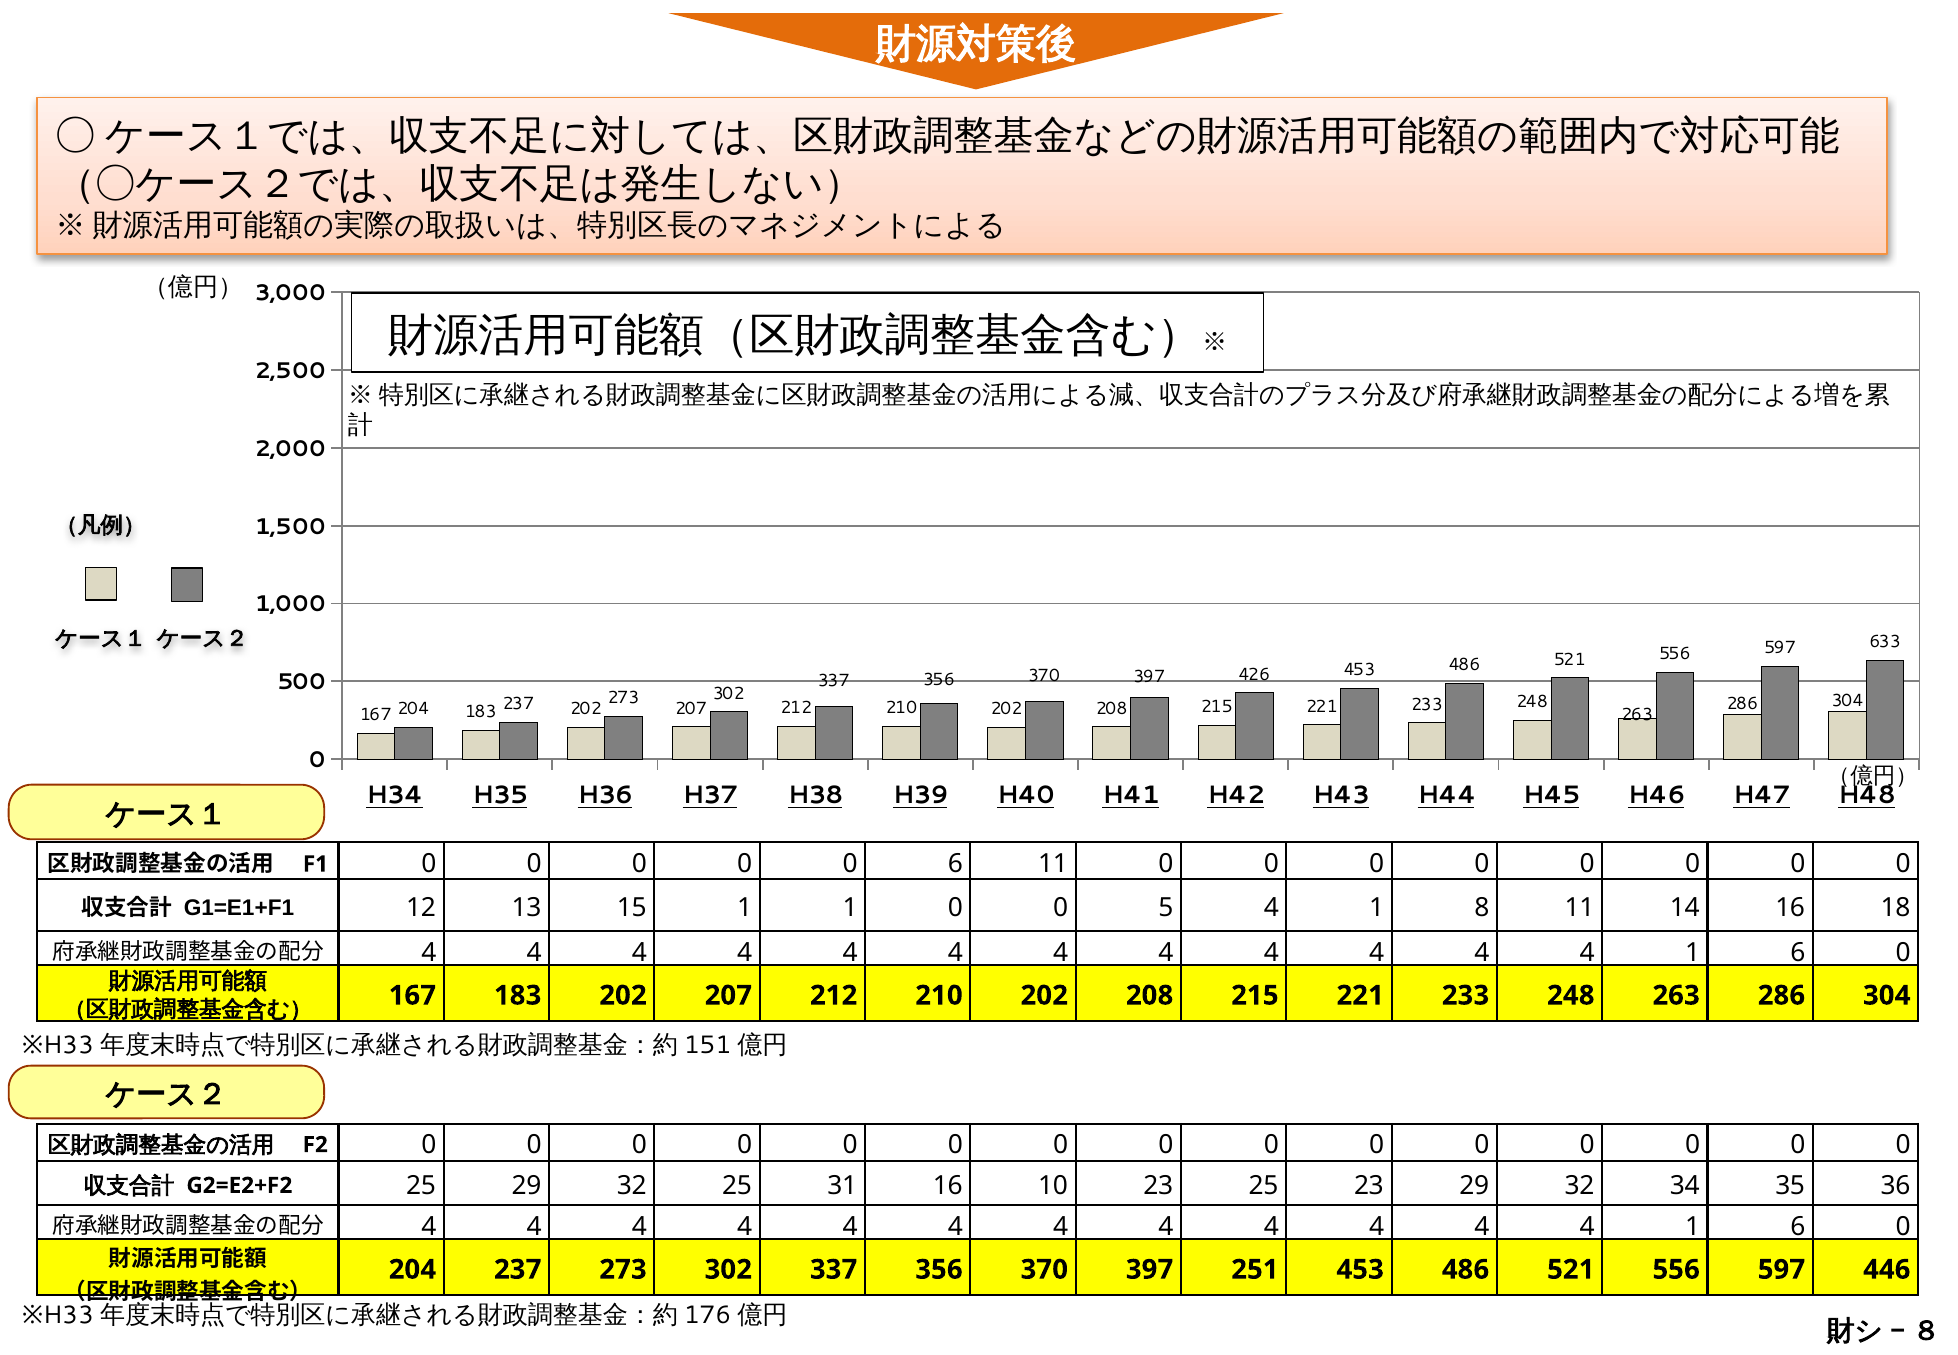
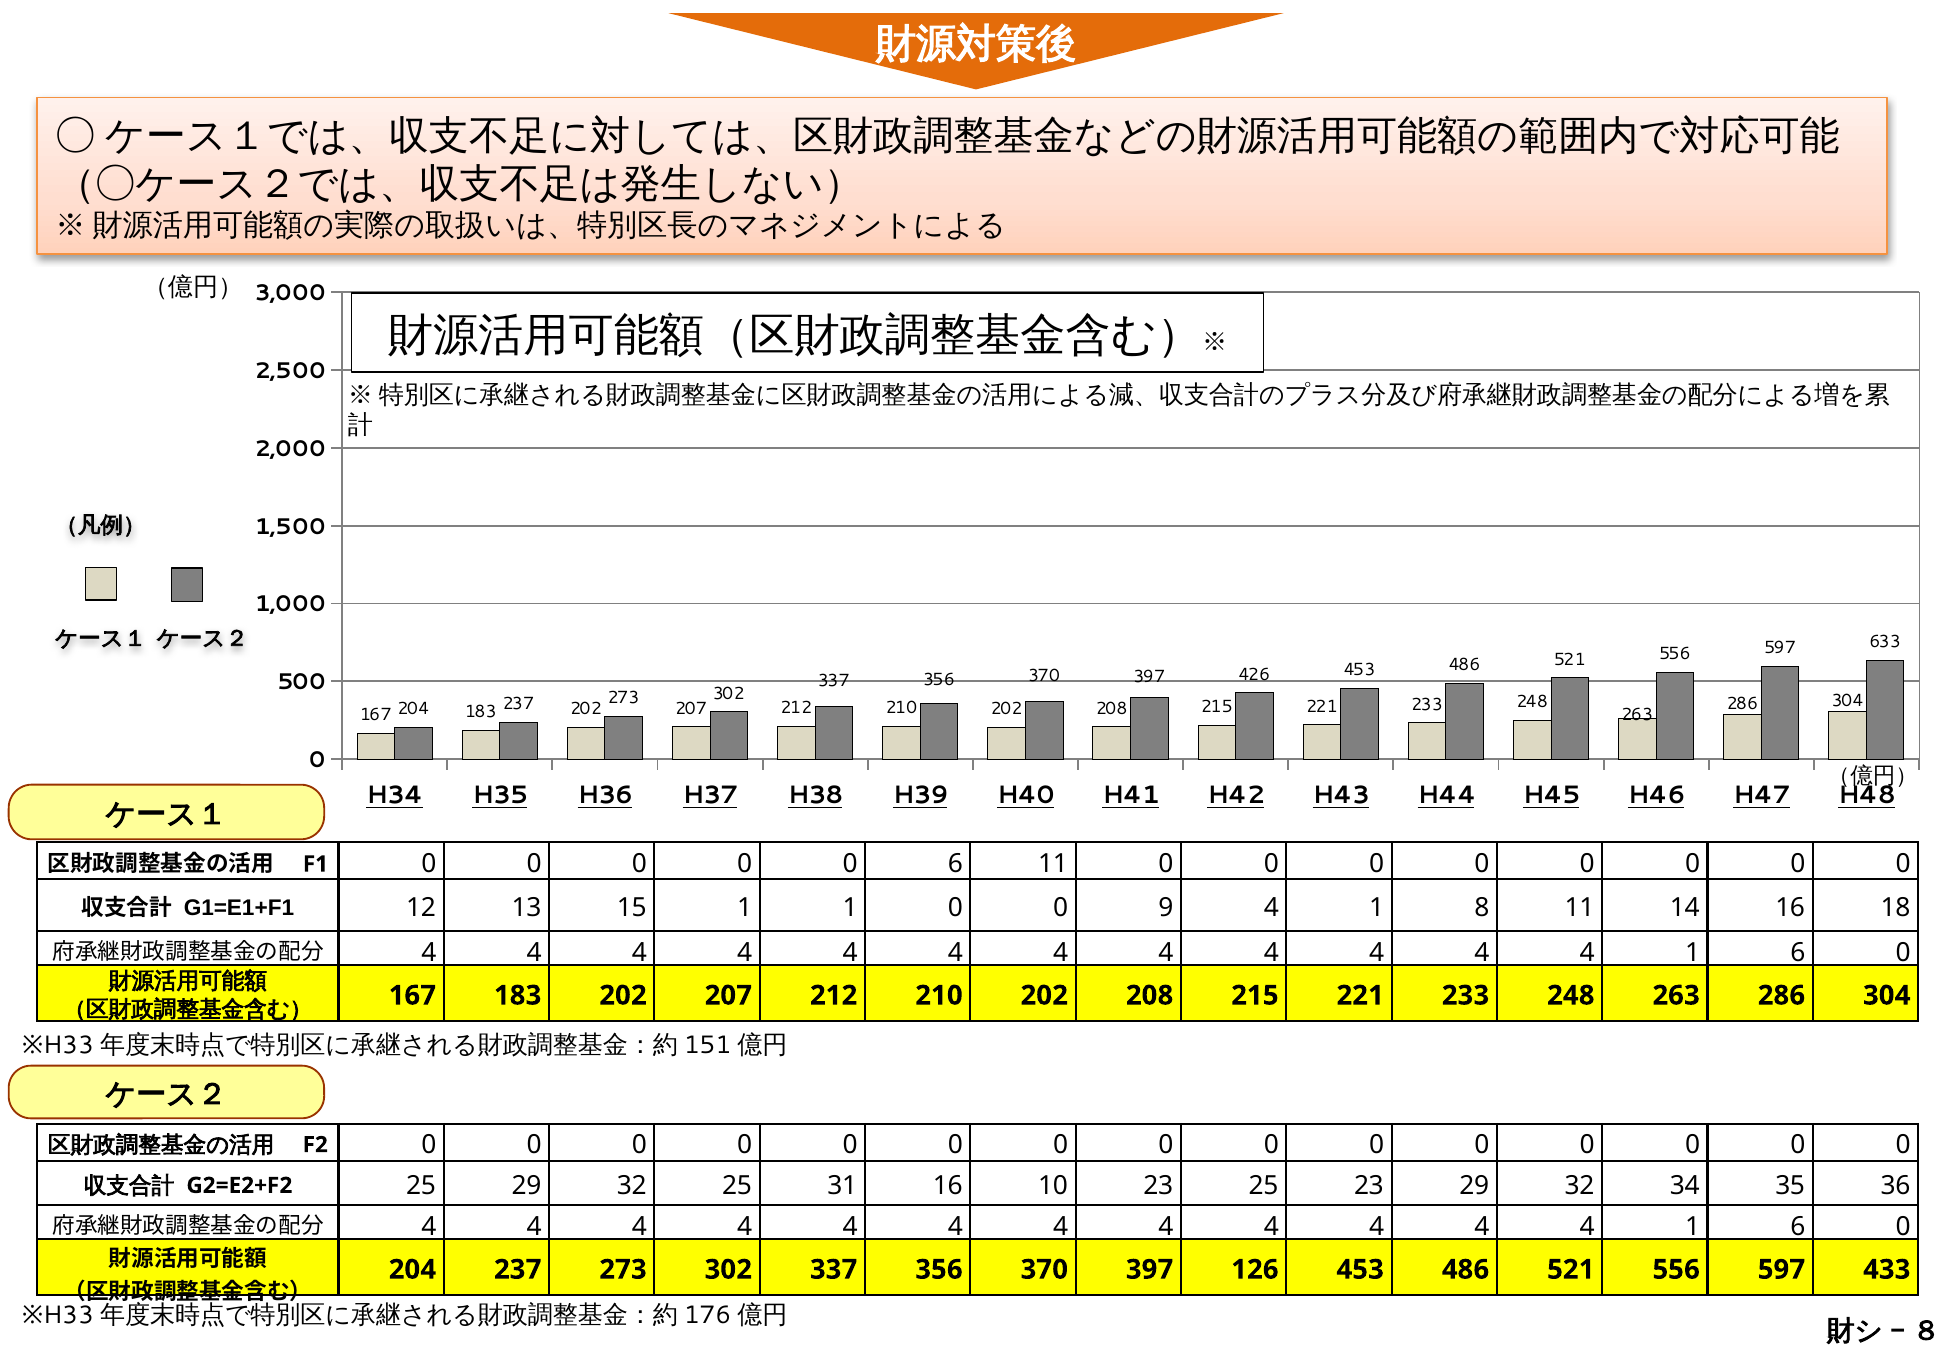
5: 5 -> 9 (1166, 908)
251: 251 -> 126 (1255, 1270)
446: 446 -> 433 (1887, 1270)
